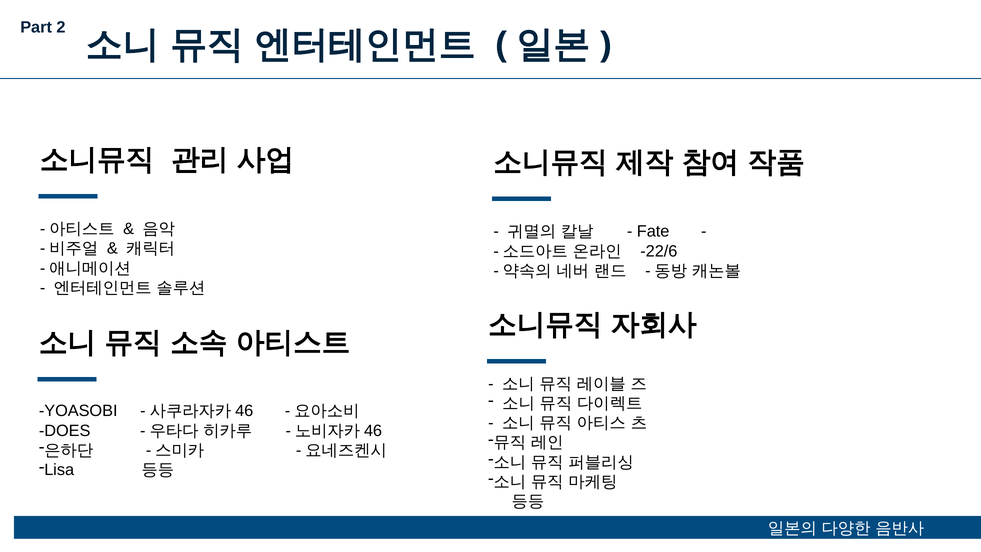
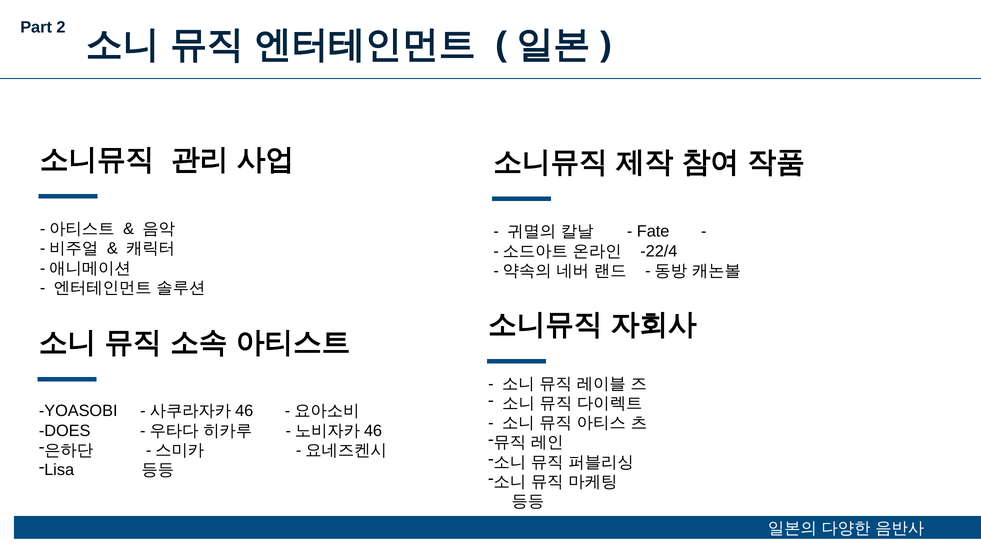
-22/6: -22/6 -> -22/4 (659, 251)
